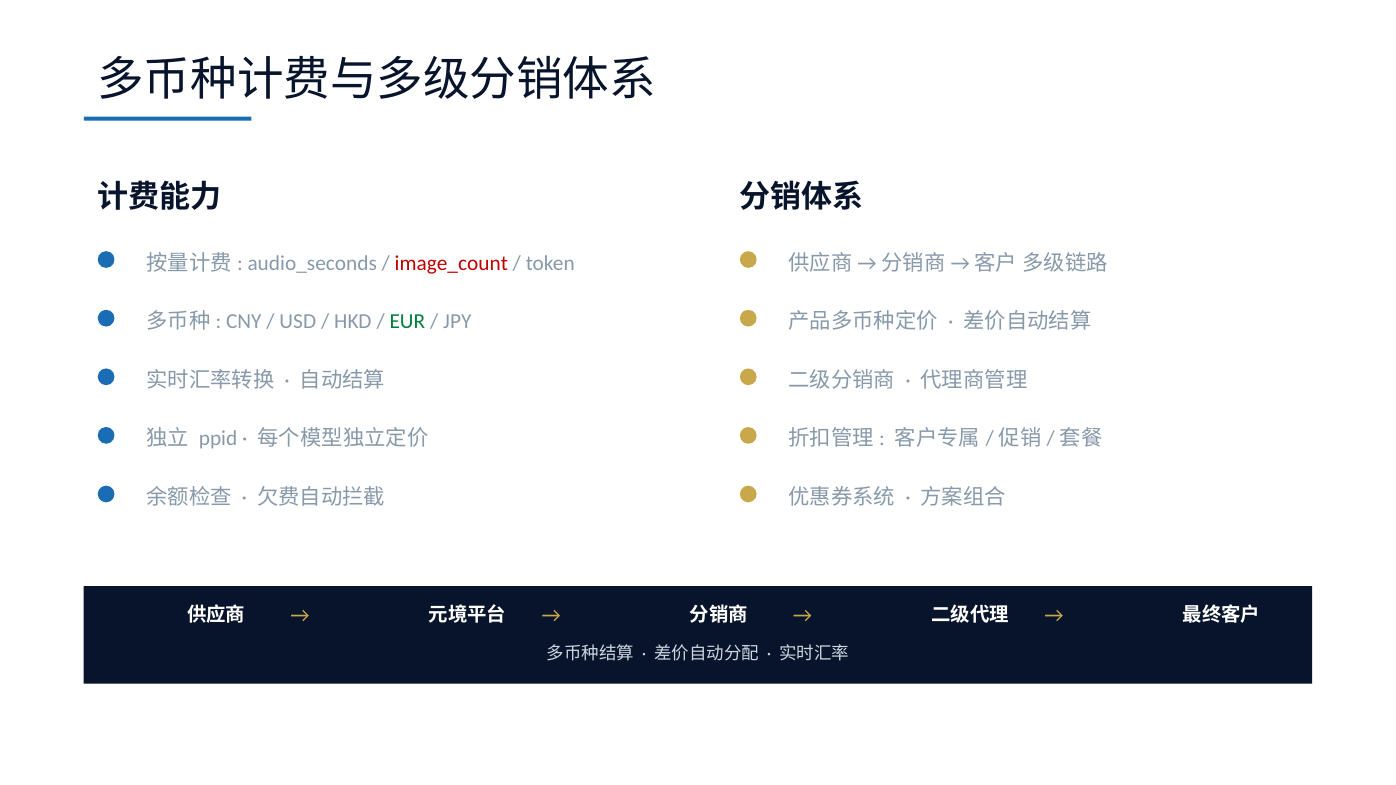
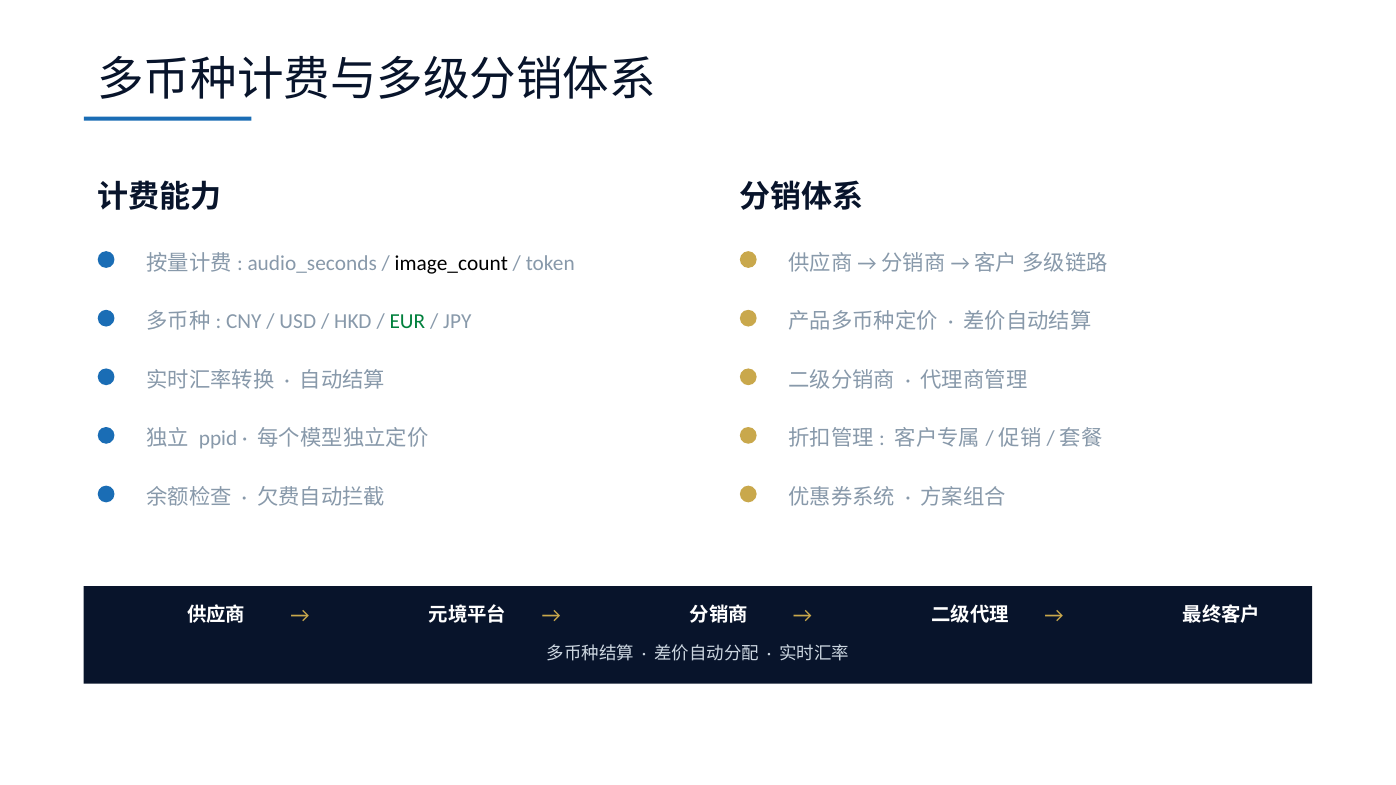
image_count colour: red -> black (451, 263)
